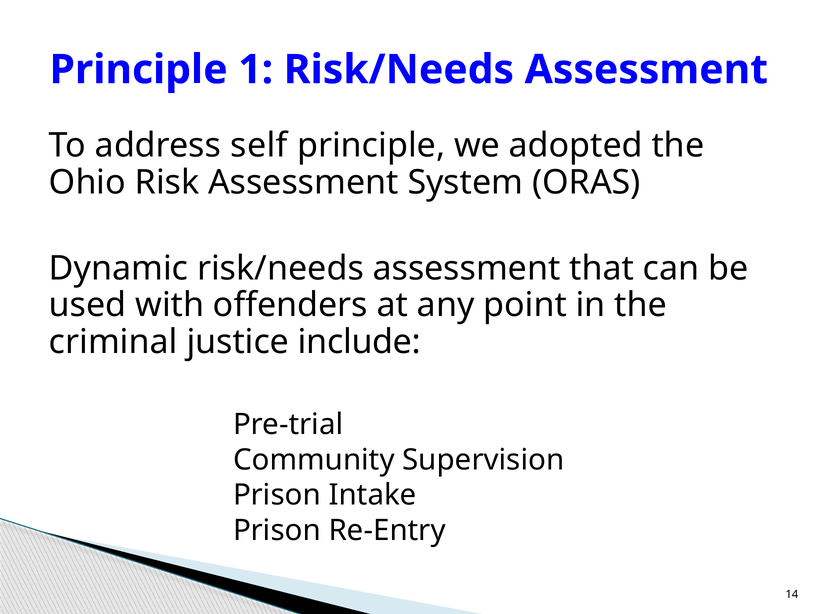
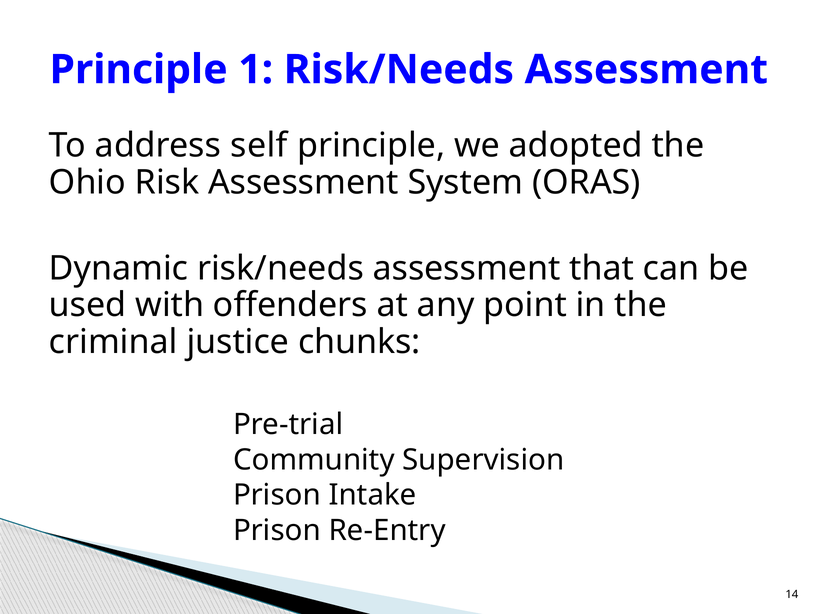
include: include -> chunks (359, 342)
